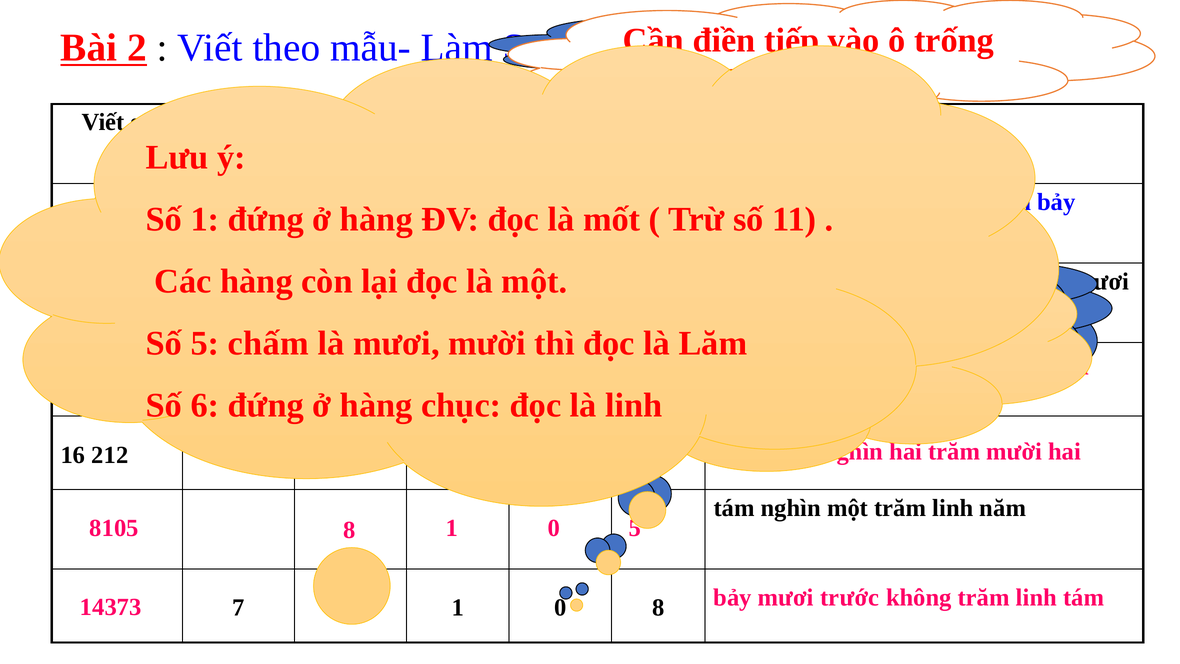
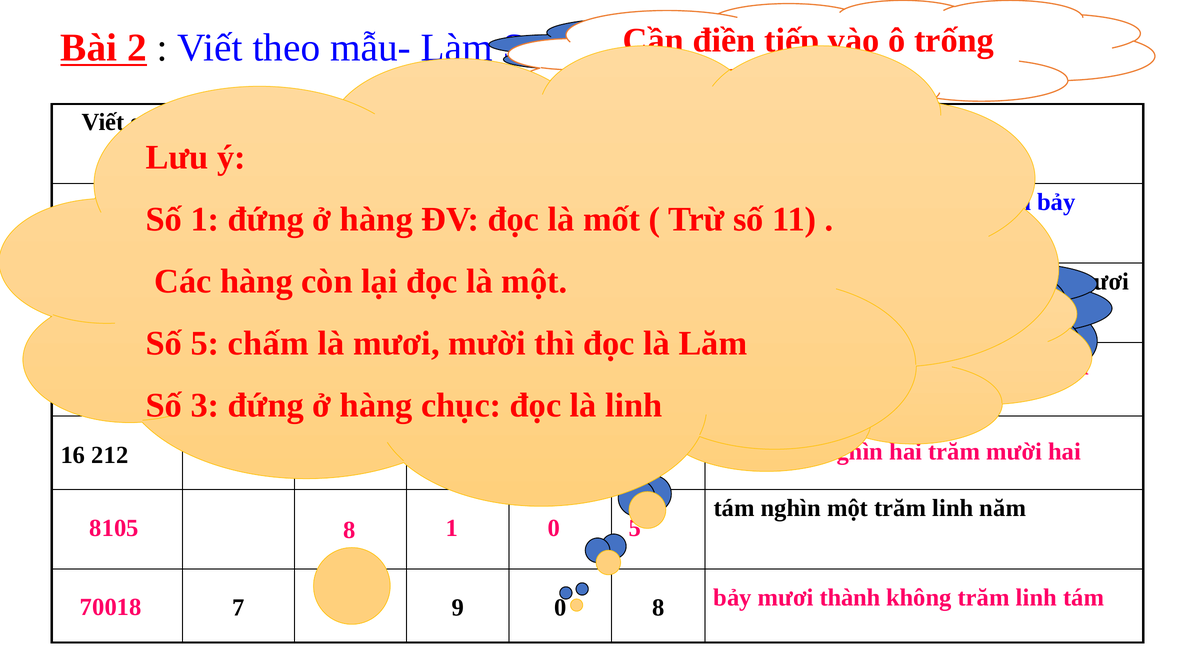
Số 6: 6 -> 3 (205, 405)
trước: trước -> thành (850, 597)
14373: 14373 -> 70018 (111, 607)
1: 1 -> 9 (458, 608)
